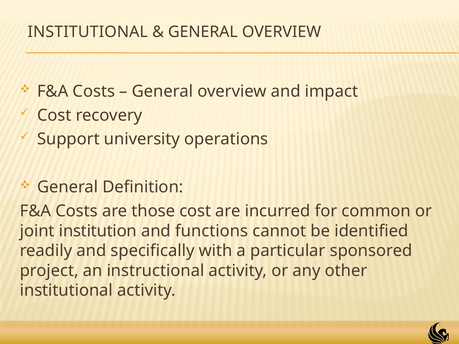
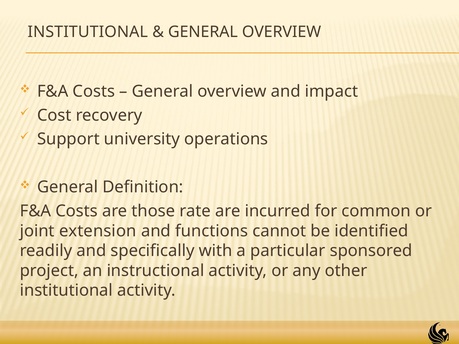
those cost: cost -> rate (195, 211)
institution: institution -> extension (98, 231)
